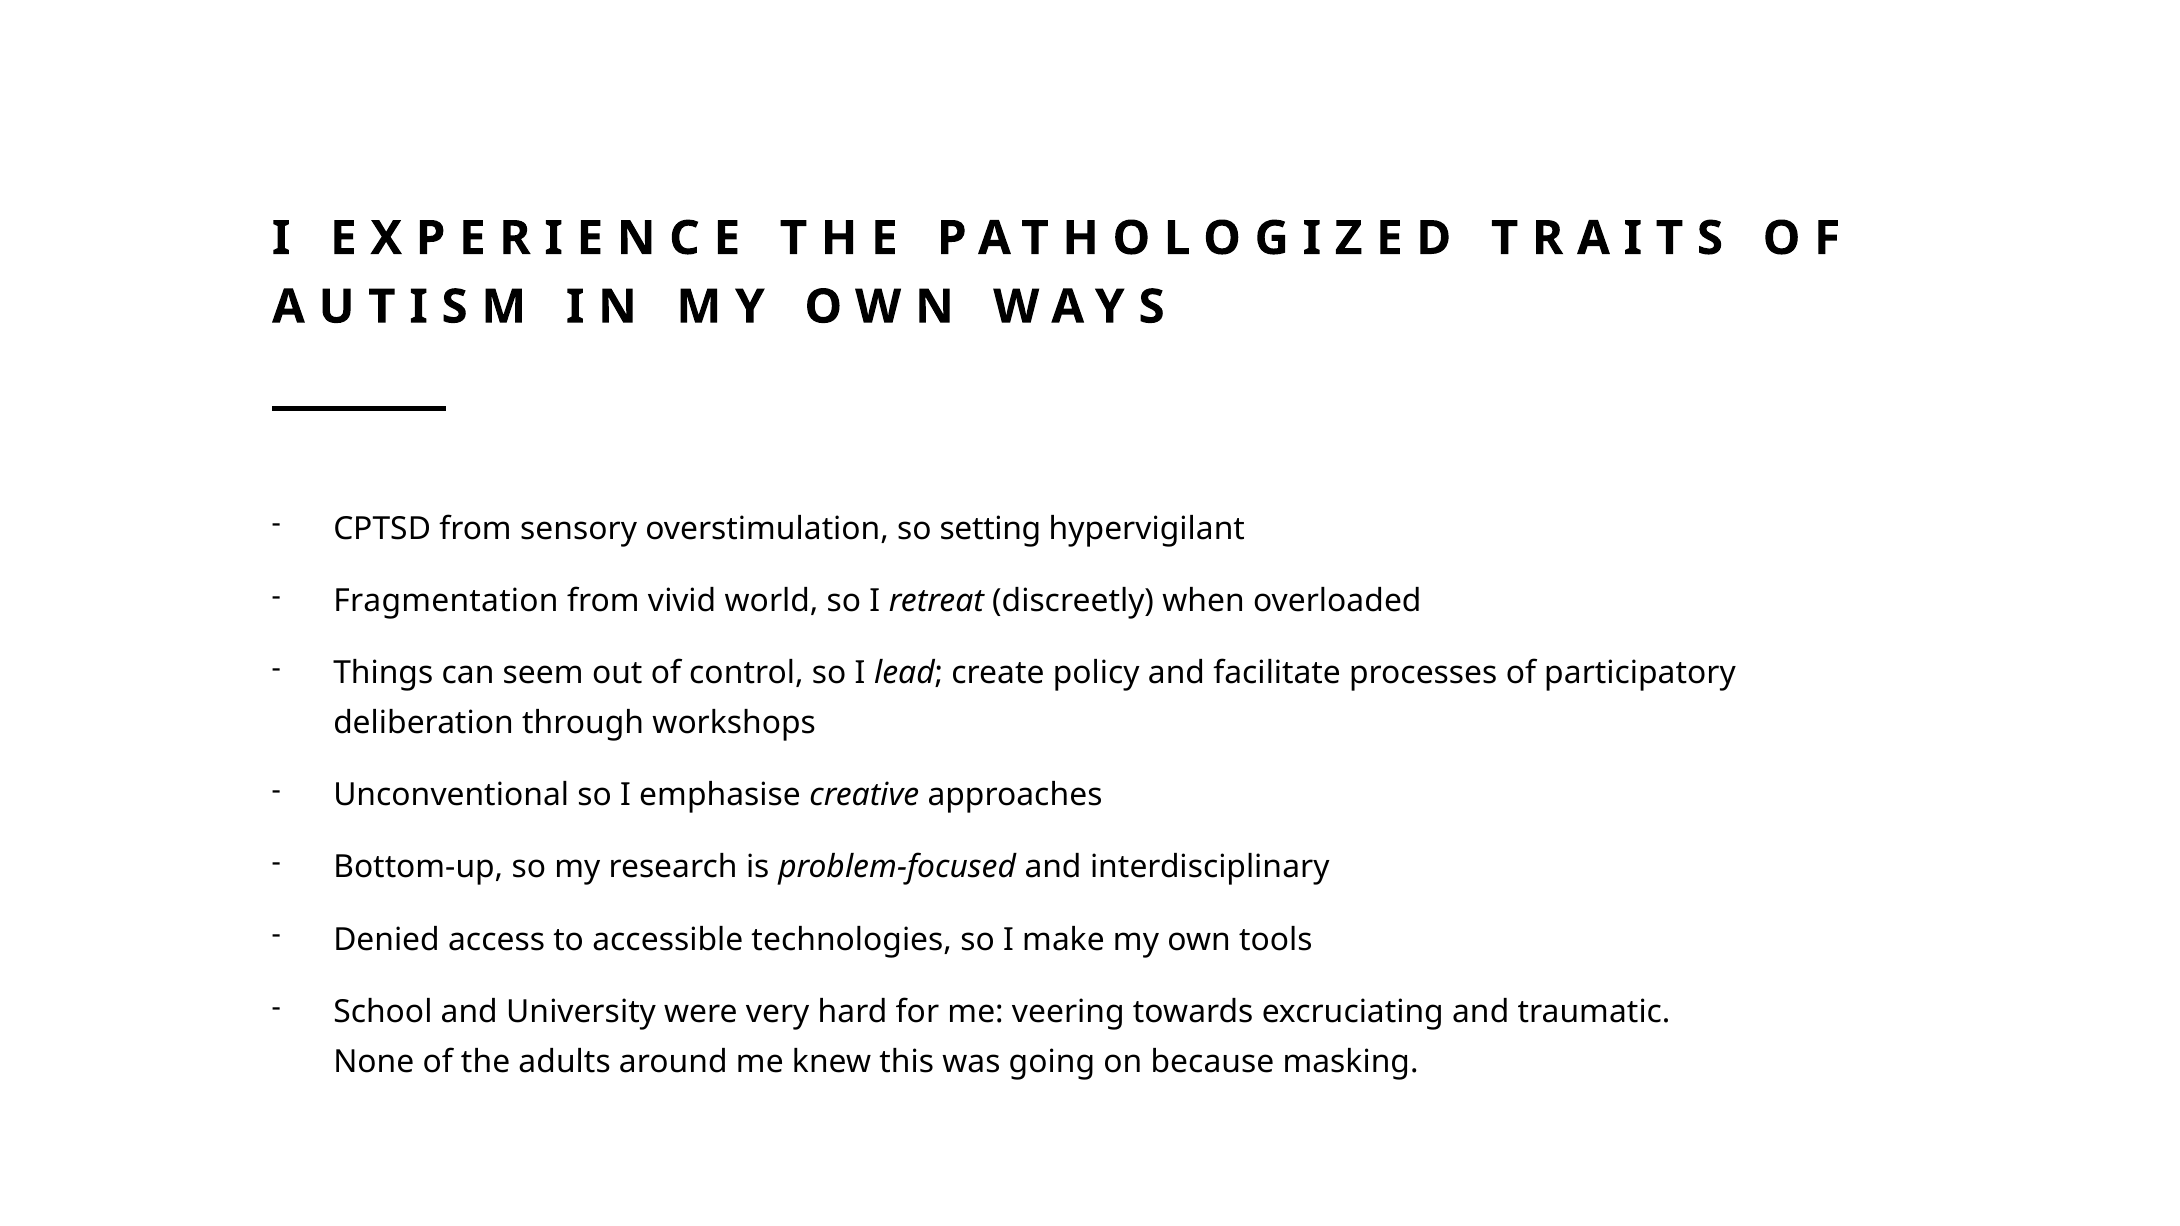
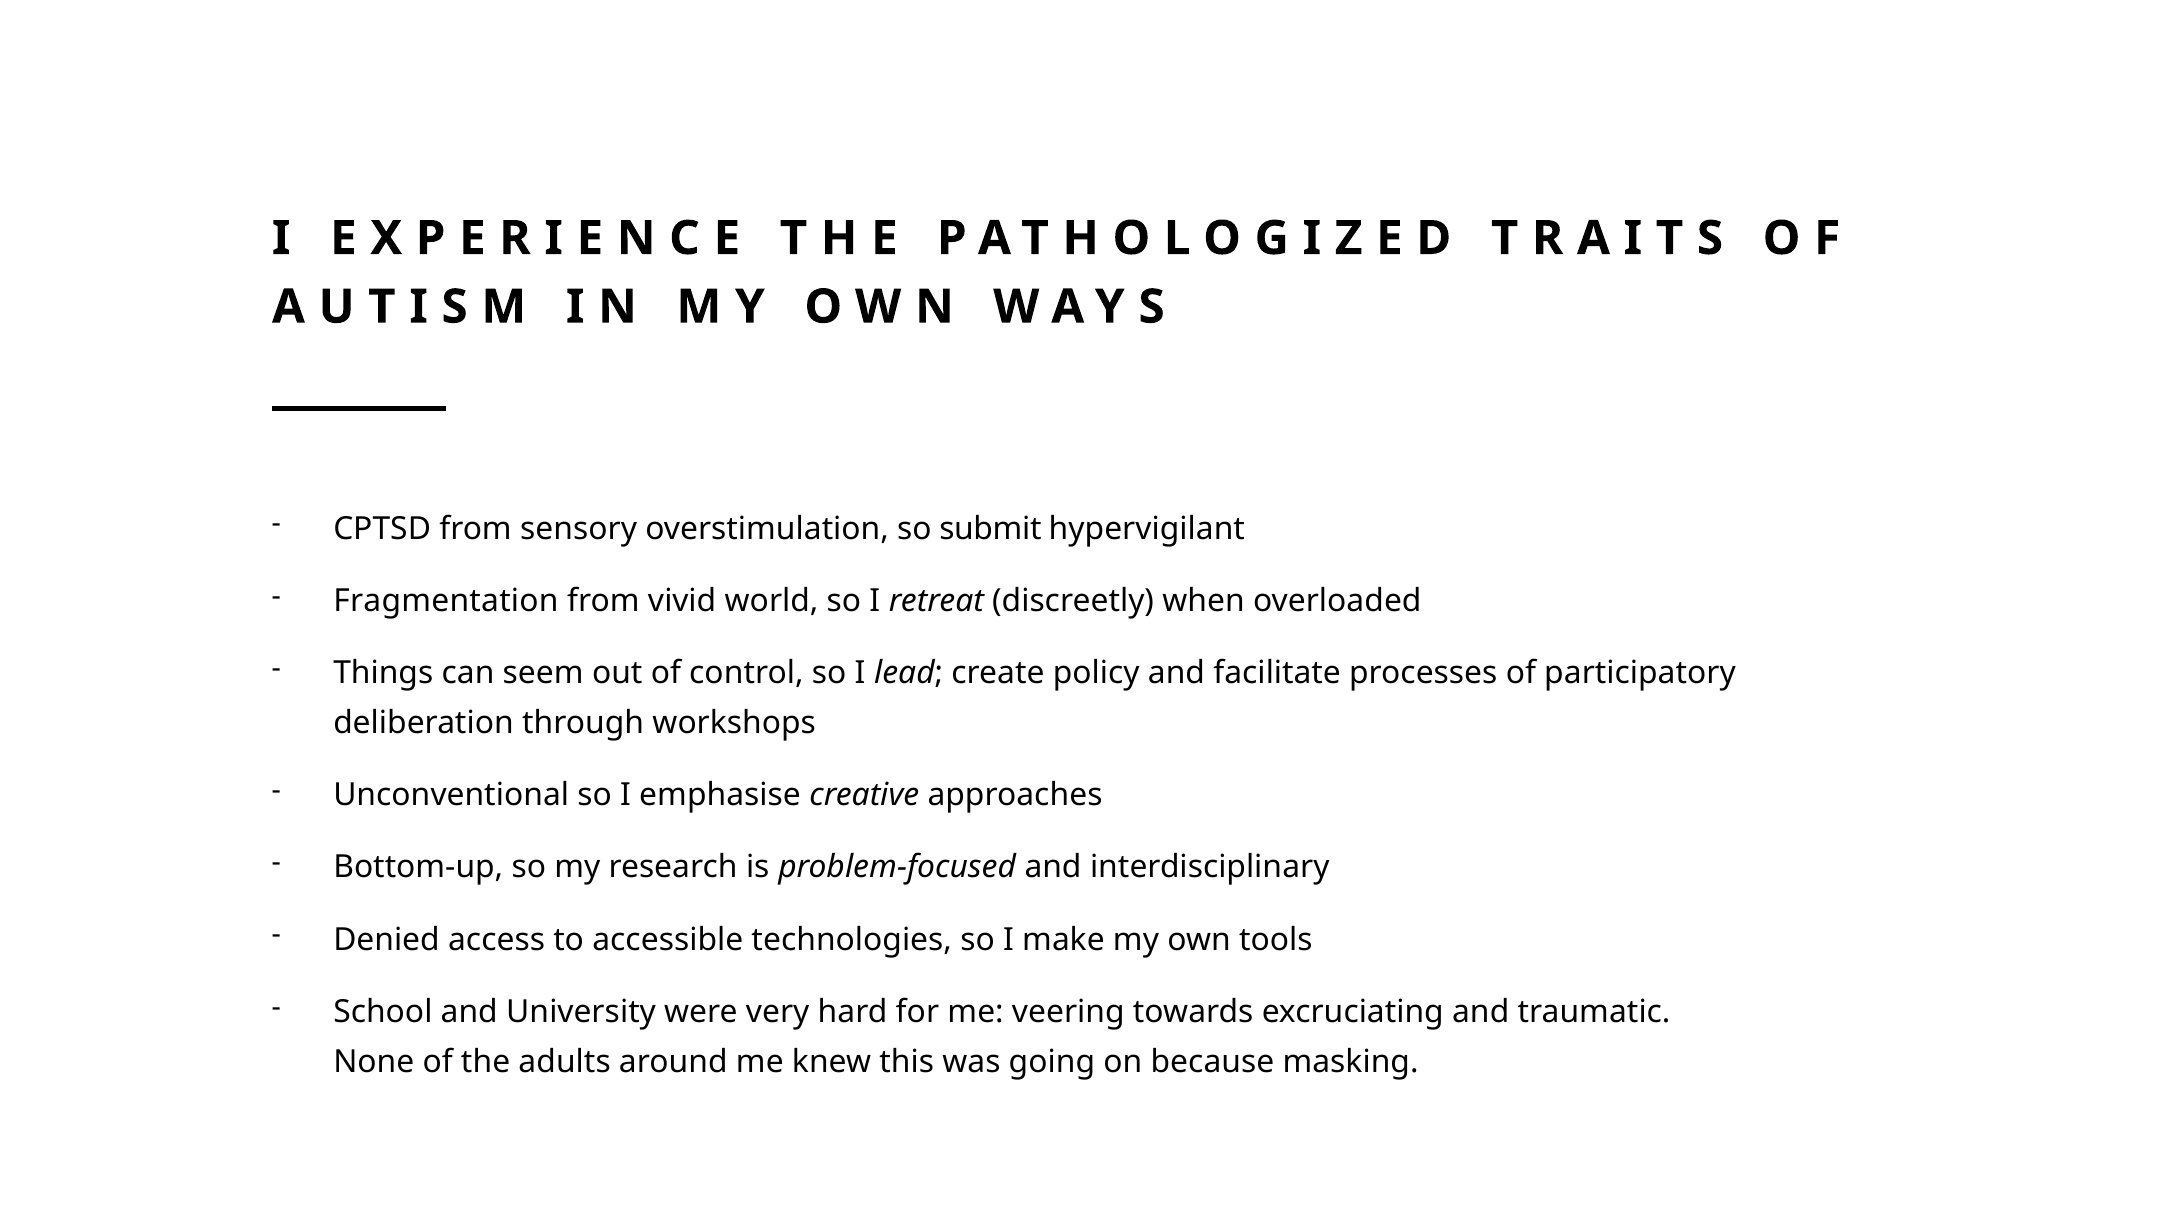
setting: setting -> submit (990, 529)
